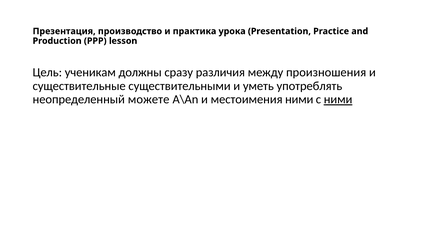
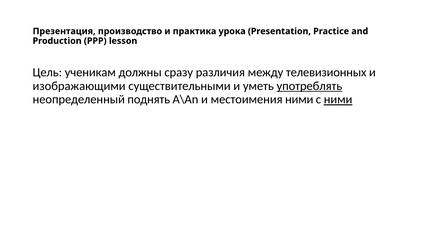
произношения: произношения -> телевизионных (326, 72)
существительные: существительные -> изображающими (79, 86)
употреблять underline: none -> present (309, 86)
можете: можете -> поднять (149, 99)
